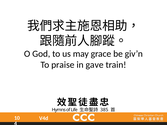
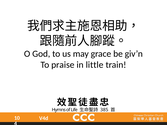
gave: gave -> little (95, 65)
